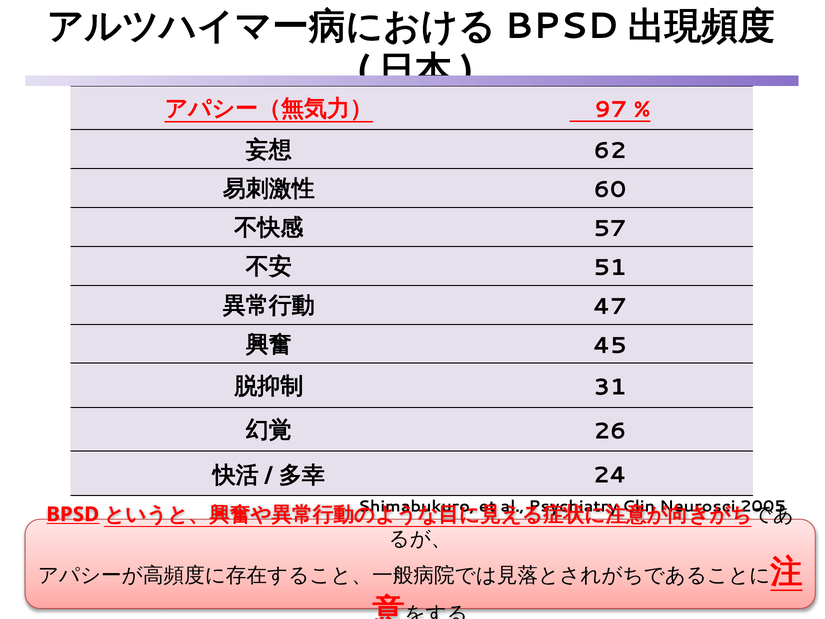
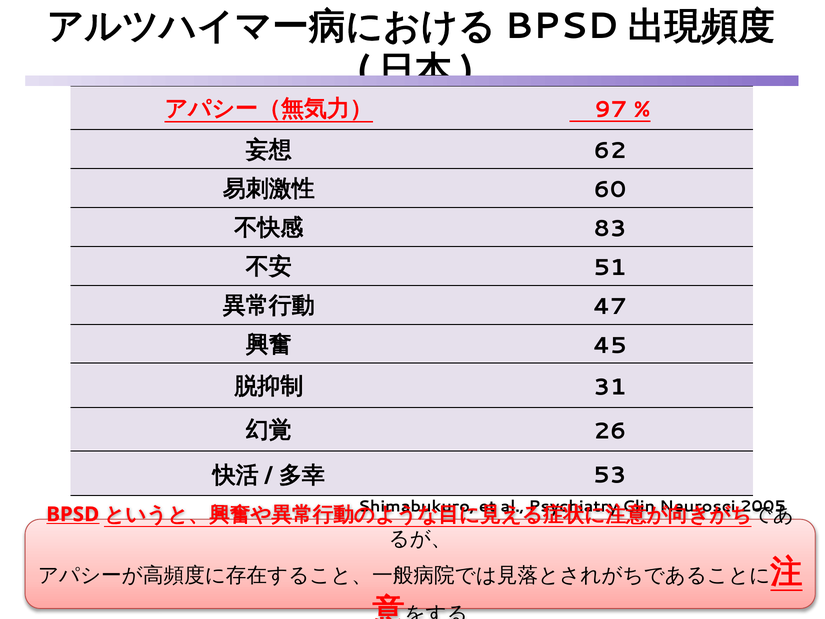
57: 57 -> 83 (610, 229)
24: 24 -> 53 (610, 475)
